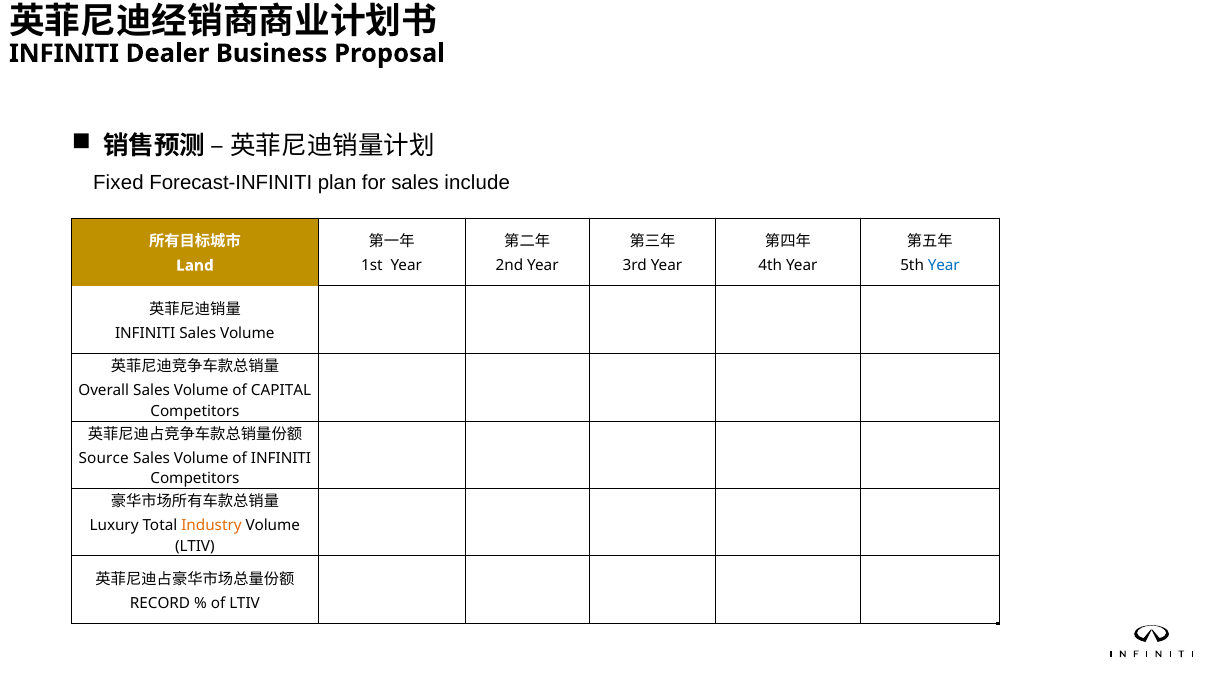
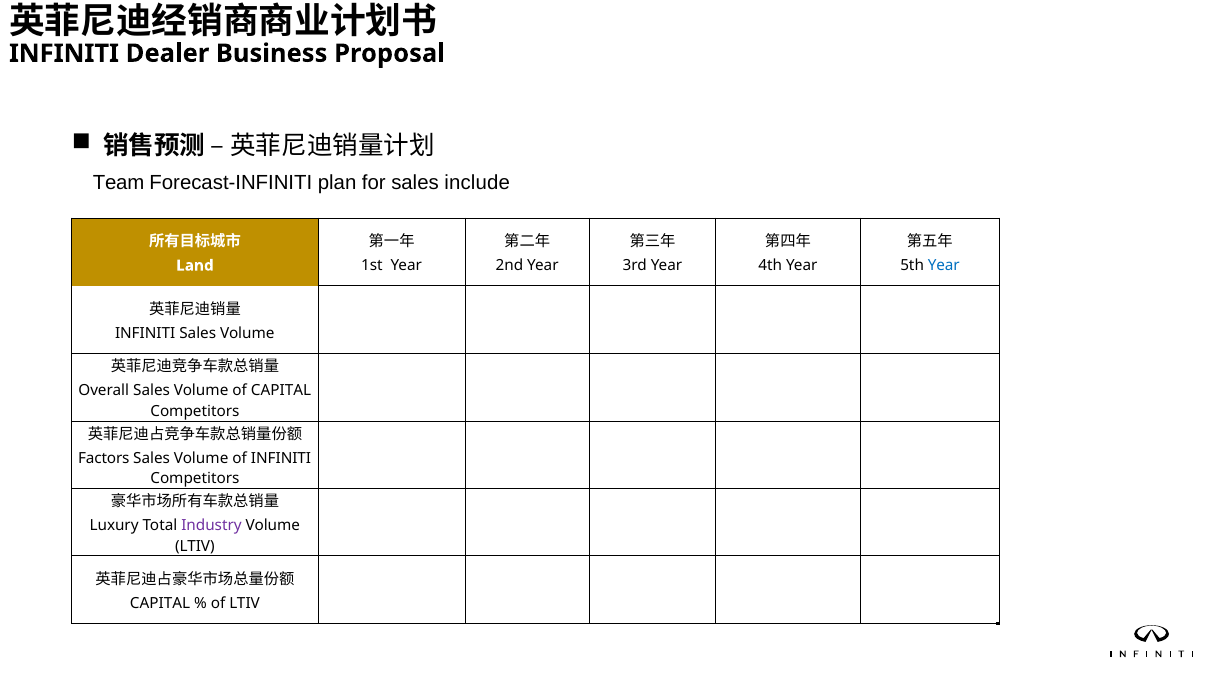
Fixed: Fixed -> Team (119, 183)
Source: Source -> Factors (104, 458)
Industry colour: orange -> purple (211, 525)
RECORD: RECORD -> CAPITAL (160, 603)
